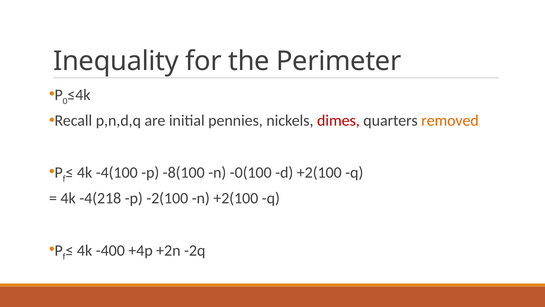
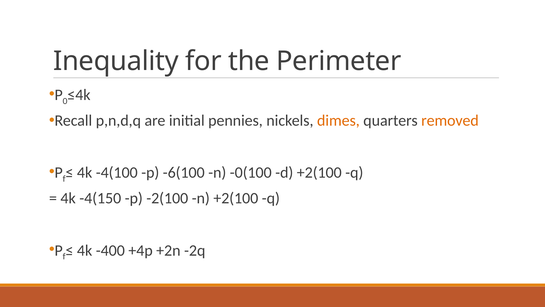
dimes colour: red -> orange (338, 120)
-8(100: -8(100 -> -6(100 (184, 172)
-4(218: -4(218 -> -4(150 (100, 198)
